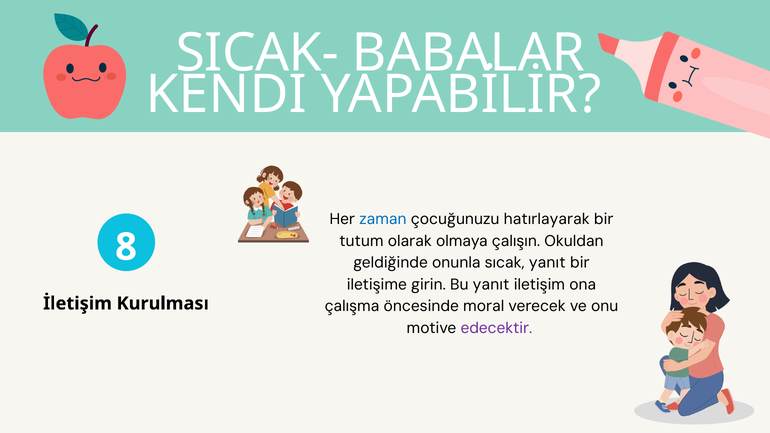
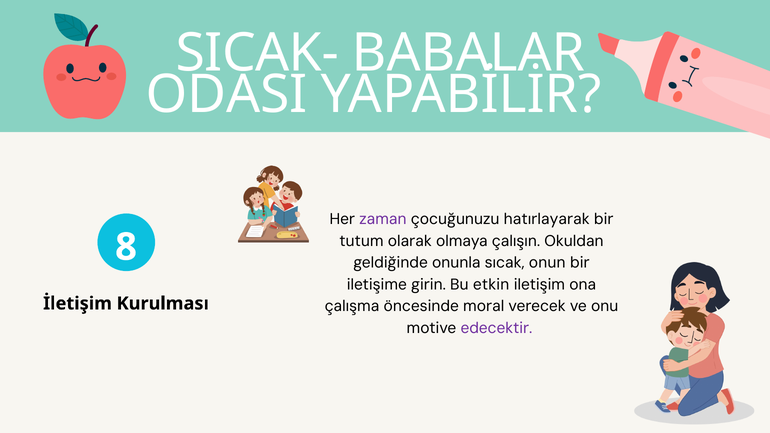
KENDI: KENDI -> ODASI (227, 94)
zaman colour: blue -> purple (383, 219)
sıcak yanıt: yanıt -> onun (547, 263)
Bu yanıt: yanıt -> etkin (491, 285)
